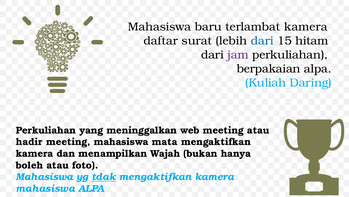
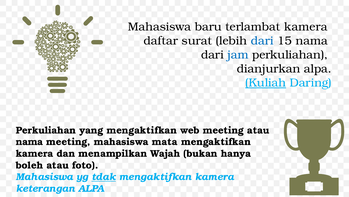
15 hitam: hitam -> nama (312, 41)
jam colour: purple -> blue (238, 55)
berpakaian: berpakaian -> dianjurkan (269, 69)
Kuliah underline: none -> present (266, 83)
yang meninggalkan: meninggalkan -> mengaktifkan (142, 130)
hadir: hadir -> nama (29, 141)
mahasiswa: mahasiswa -> keterangan (45, 188)
